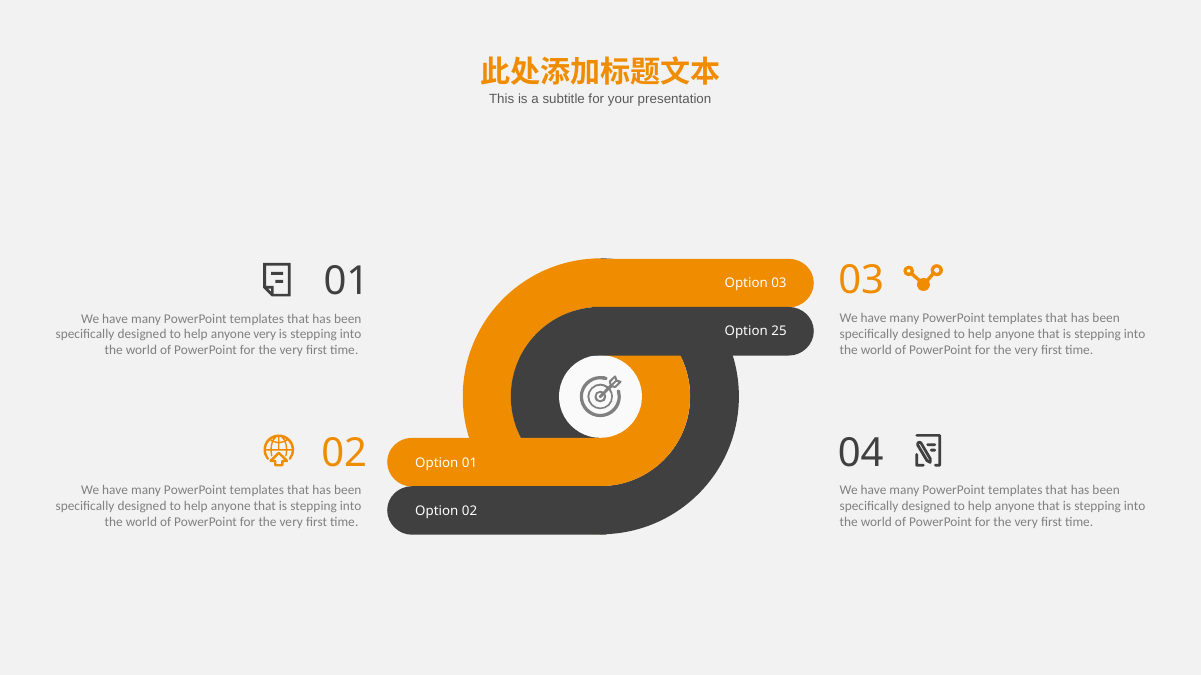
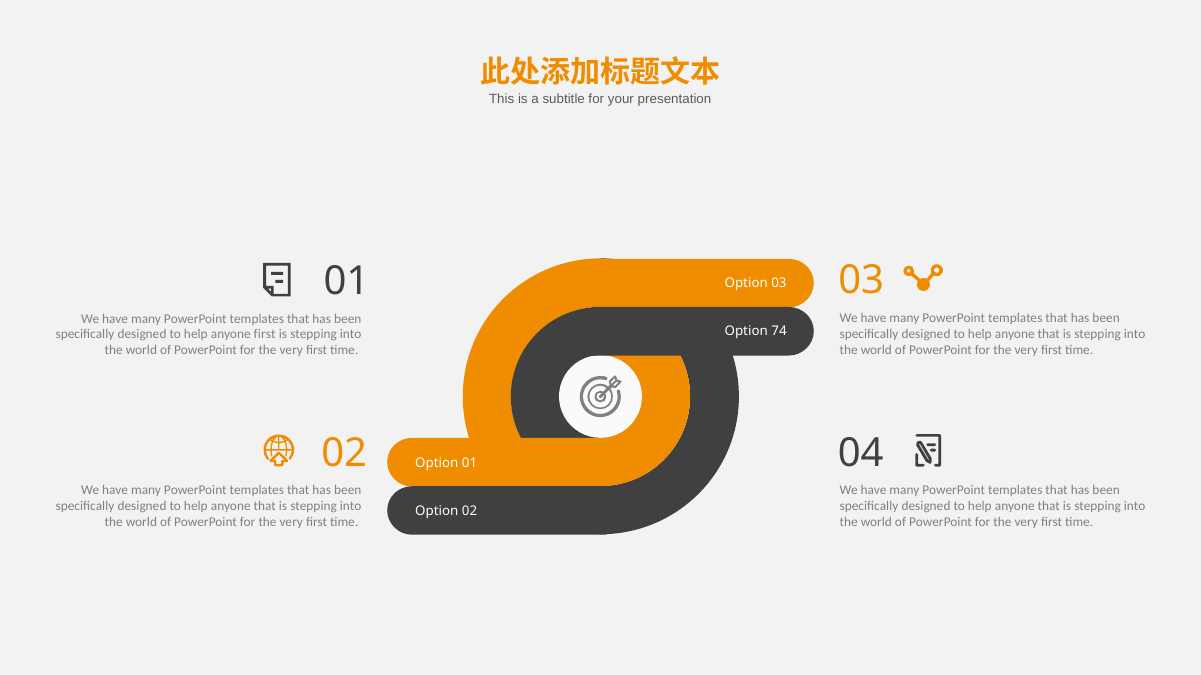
25: 25 -> 74 (779, 331)
anyone very: very -> first (265, 335)
